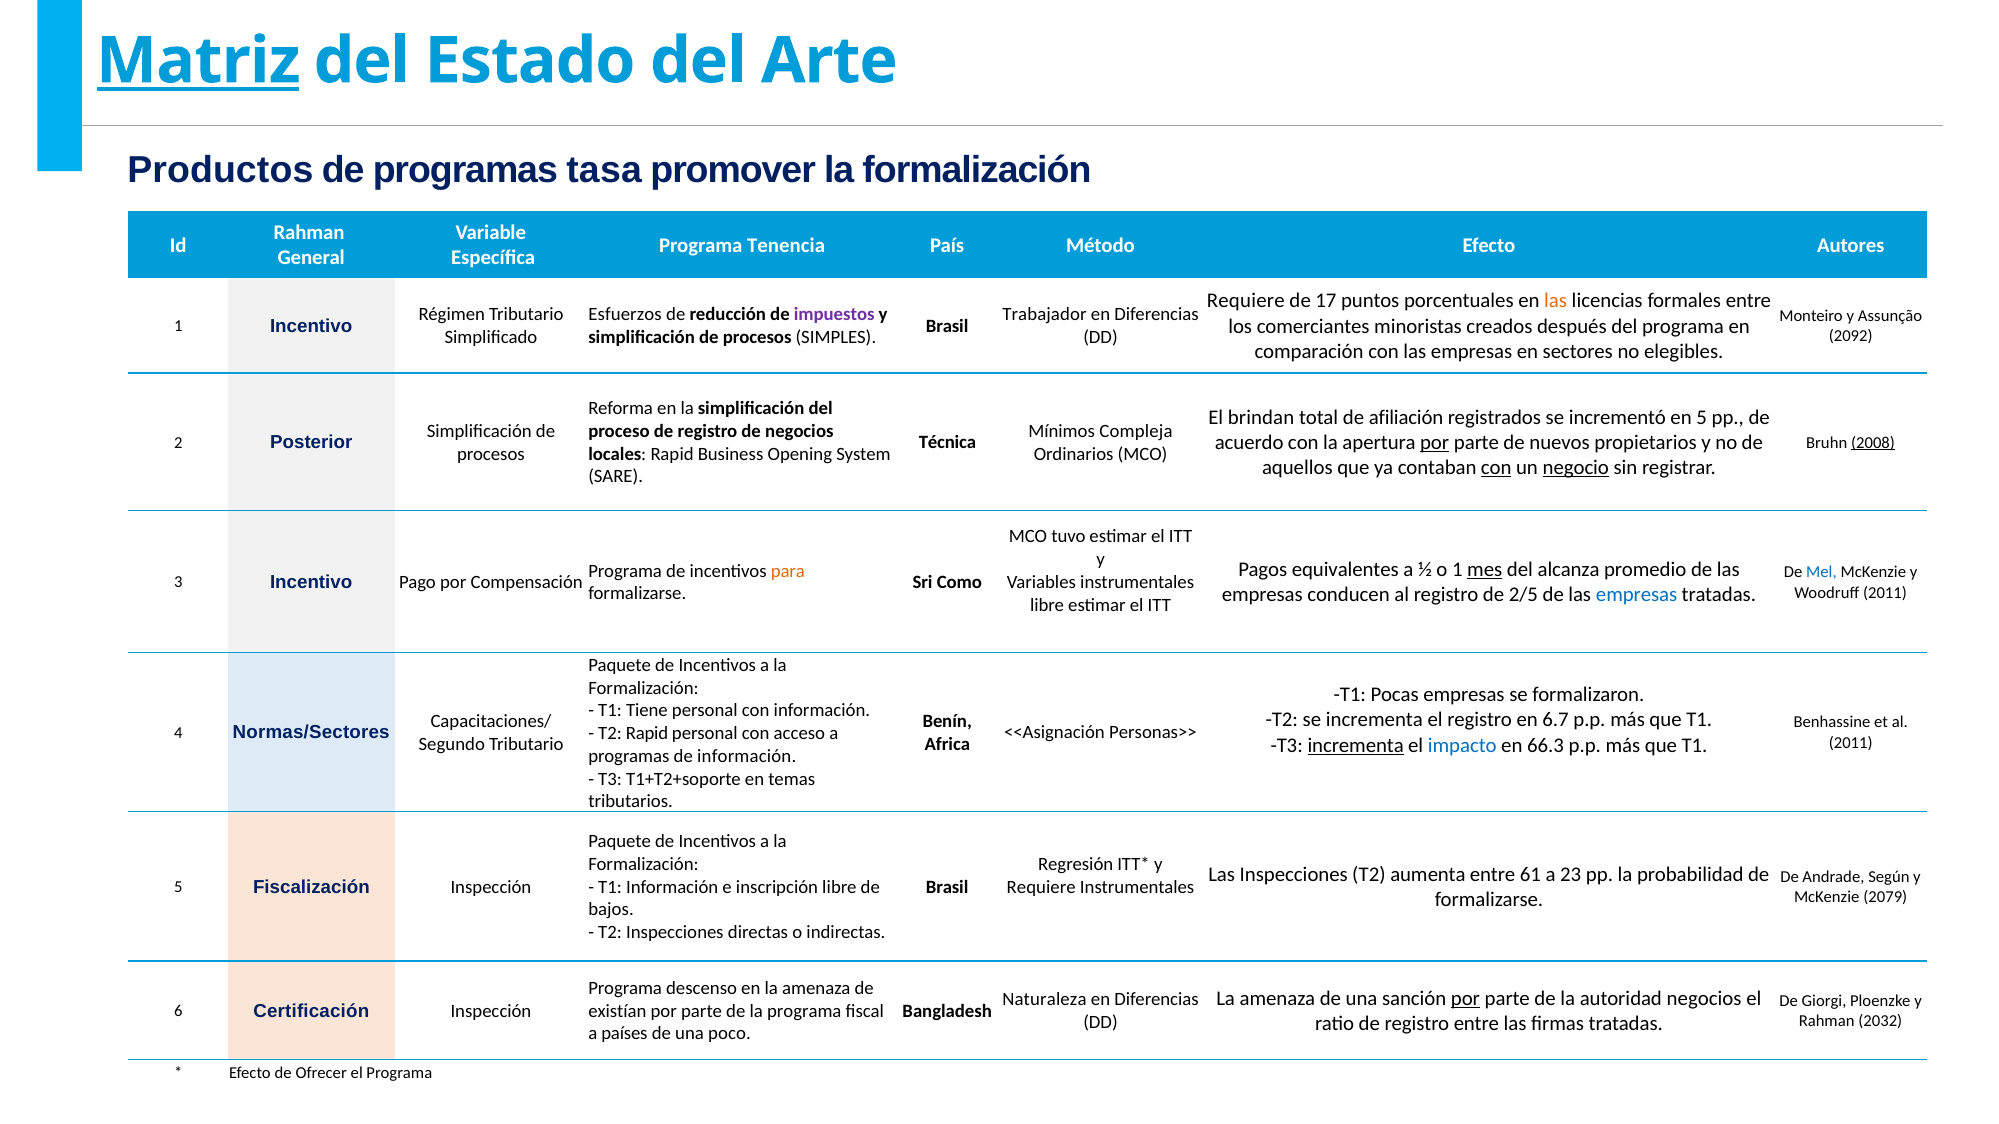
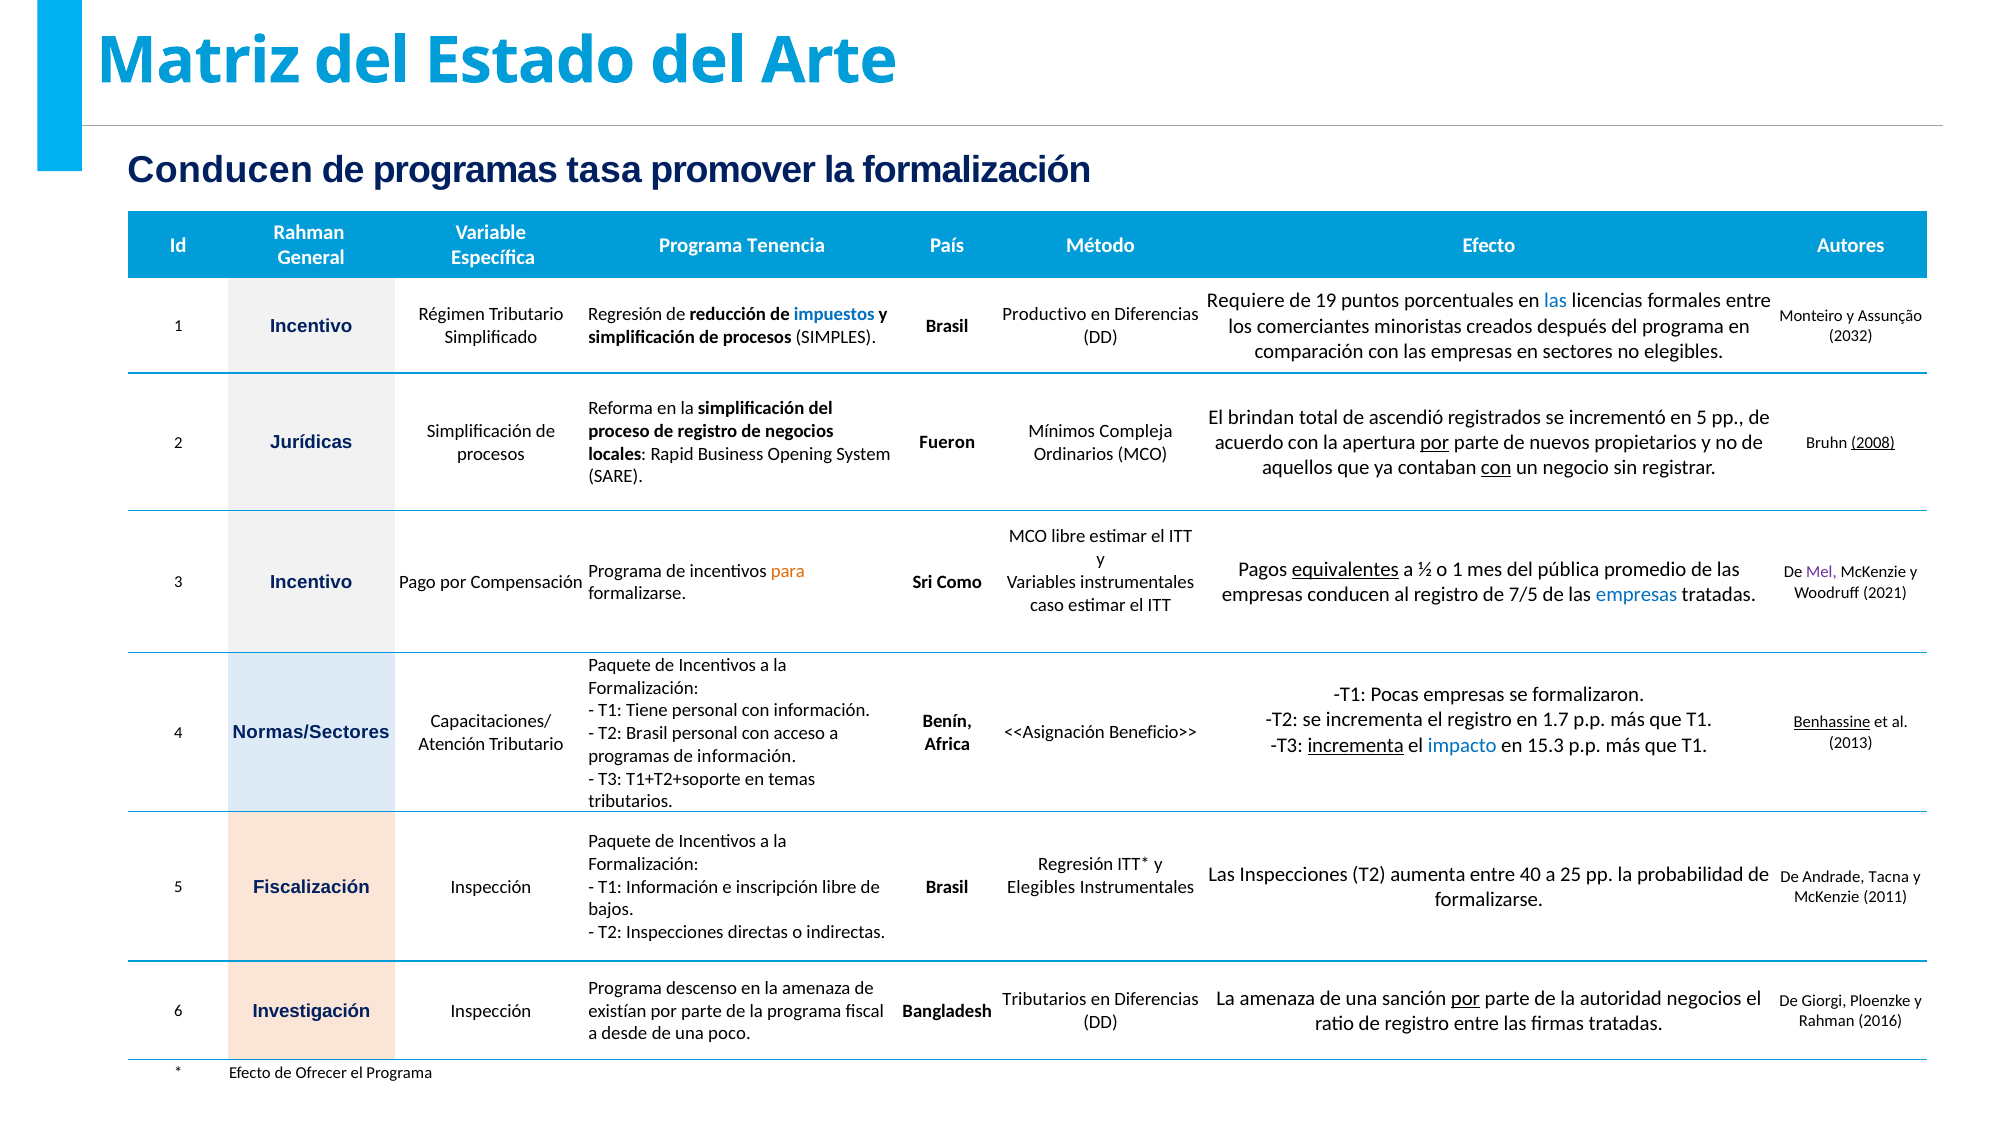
Matriz underline: present -> none (198, 61)
Productos: Productos -> Conducen (220, 170)
17: 17 -> 19 (1326, 301)
las colour: orange -> blue (1556, 301)
Esfuerzos: Esfuerzos -> Regresión (625, 315)
impuestos colour: purple -> blue (834, 315)
Trabajador: Trabajador -> Productivo (1044, 315)
2092: 2092 -> 2032 (1851, 337)
afiliación: afiliación -> ascendió (1406, 417)
Técnica: Técnica -> Fueron (947, 443)
Posterior: Posterior -> Jurídicas (311, 443)
negocio underline: present -> none (1576, 468)
MCO tuvo: tuvo -> libre (1069, 537)
equivalentes underline: none -> present (1345, 570)
mes underline: present -> none (1485, 570)
alcanza: alcanza -> pública (1568, 570)
Mel colour: blue -> purple (1821, 572)
Woodruff 2011: 2011 -> 2021 (1885, 593)
2/5: 2/5 -> 7/5 (1523, 595)
libre: libre -> caso (1047, 605)
6.7: 6.7 -> 1.7 (1555, 720)
Benhassine underline: none -> present (1832, 723)
Personas>>: Personas>> -> Beneficio>> (1153, 733)
T2 Rapid: Rapid -> Brasil (647, 734)
2011: 2011 -> 2013 (1851, 743)
Segundo: Segundo -> Atención (452, 744)
66.3: 66.3 -> 15.3 (1546, 746)
61: 61 -> 40 (1530, 875)
23: 23 -> 25 (1571, 875)
Según: Según -> Tacna (1889, 877)
Requiere: Requiere -> Elegibles (1041, 887)
2079: 2079 -> 2011 (1885, 897)
Naturaleza: Naturaleza -> Tributarios (1044, 1000)
Certificación: Certificación -> Investigación (311, 1011)
2032: 2032 -> 2016 (1880, 1022)
países: países -> desde (624, 1034)
